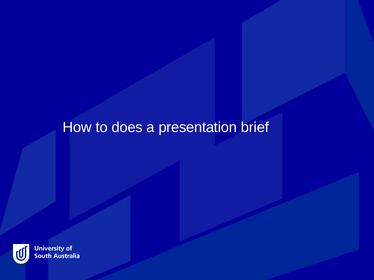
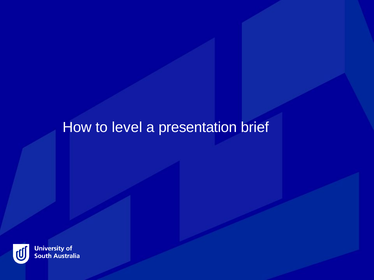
does: does -> level (127, 128)
